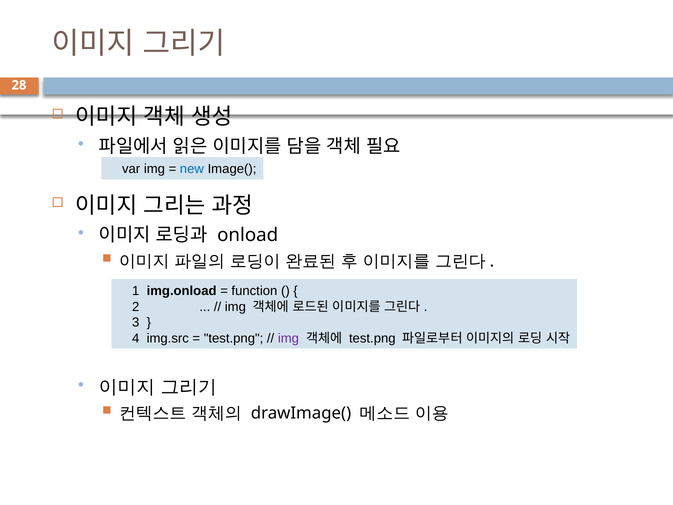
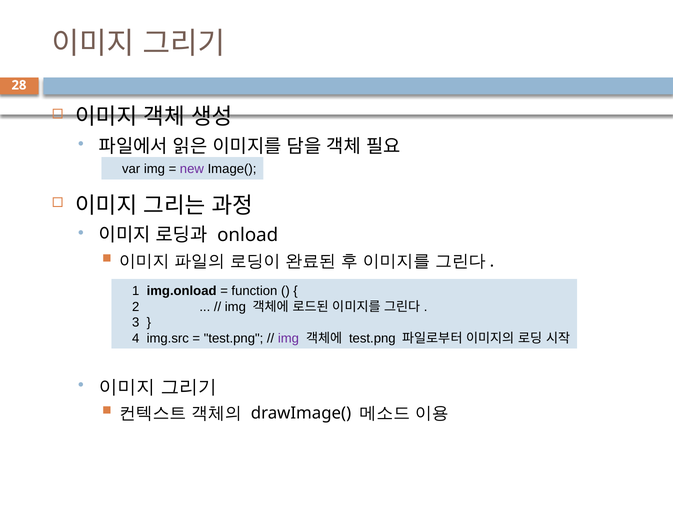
new colour: blue -> purple (192, 169)
